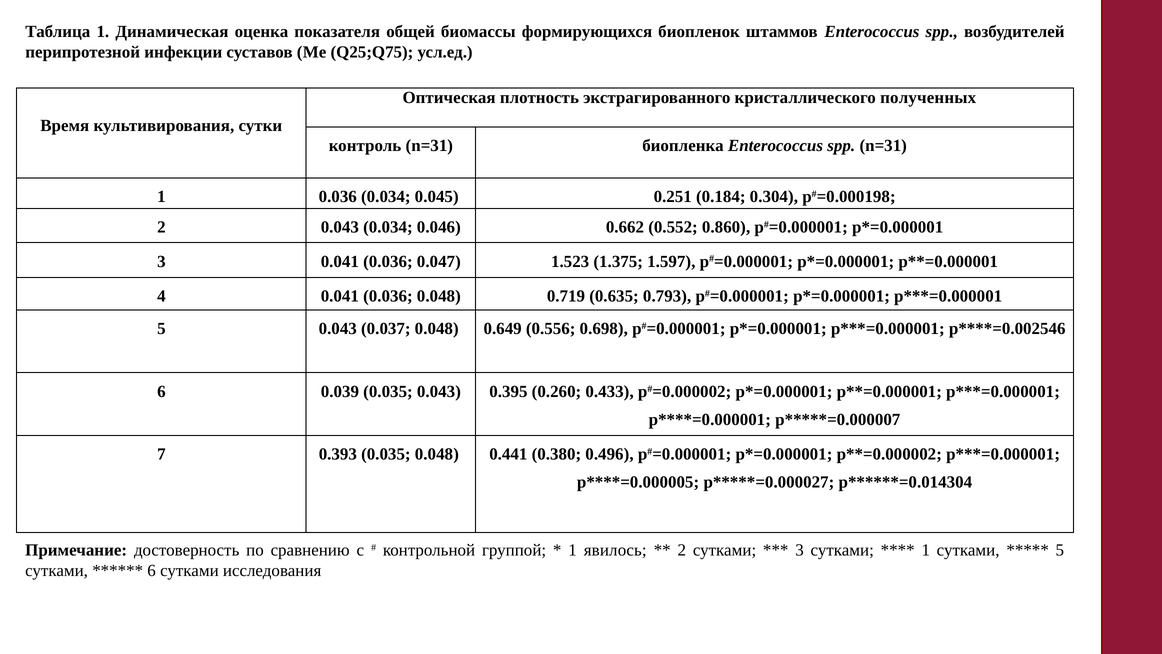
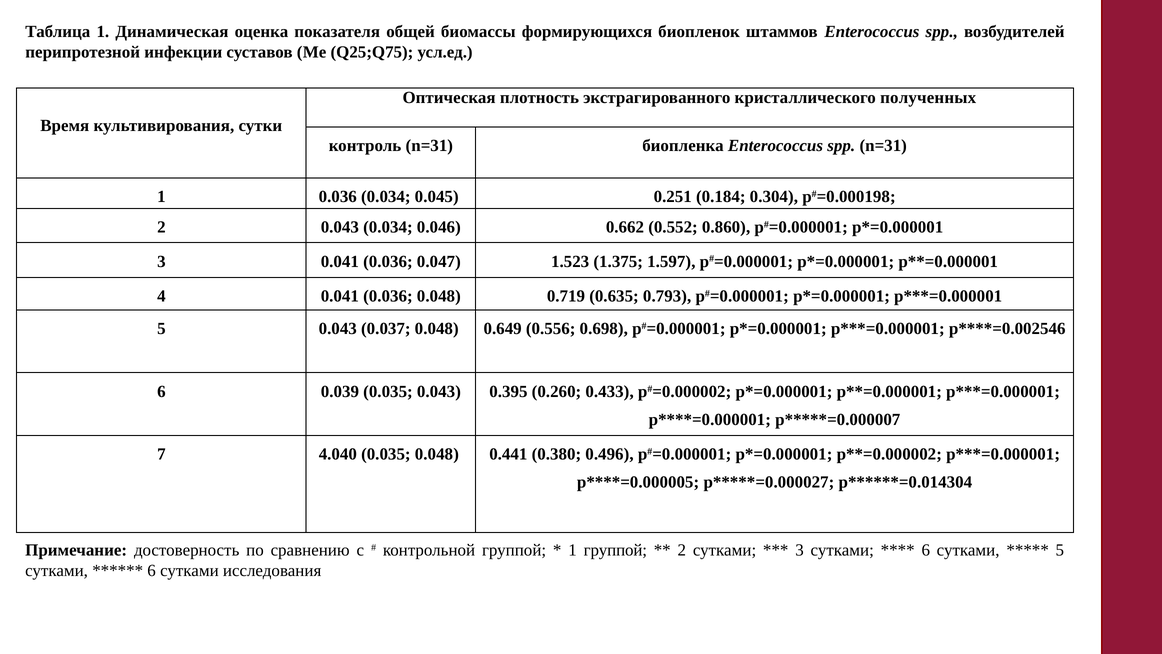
0.393: 0.393 -> 4.040 (338, 454)
1 явилось: явилось -> группой (615, 550)
1: 1 -> 6 (926, 550)
